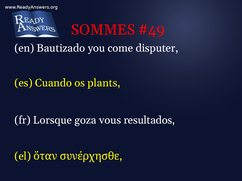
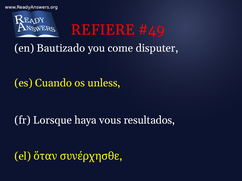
SOMMES: SOMMES -> REFIERE (103, 30)
plants: plants -> unless (104, 83)
goza: goza -> haya (86, 121)
